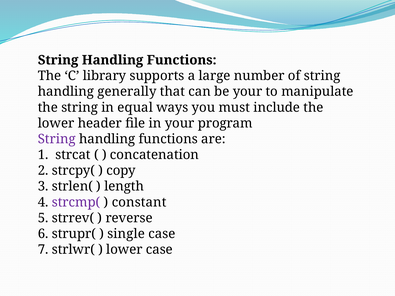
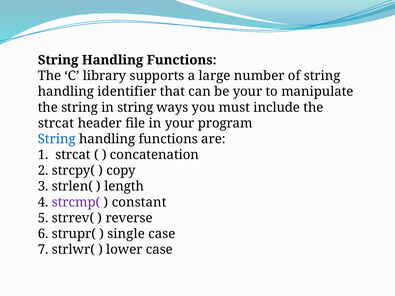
generally: generally -> identifier (127, 92)
in equal: equal -> string (135, 108)
lower: lower -> strcat (56, 123)
String colour: purple -> blue (57, 139)
